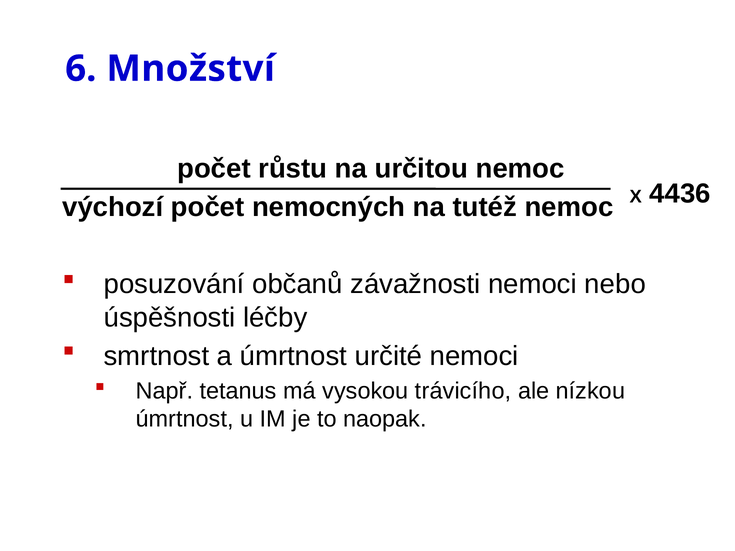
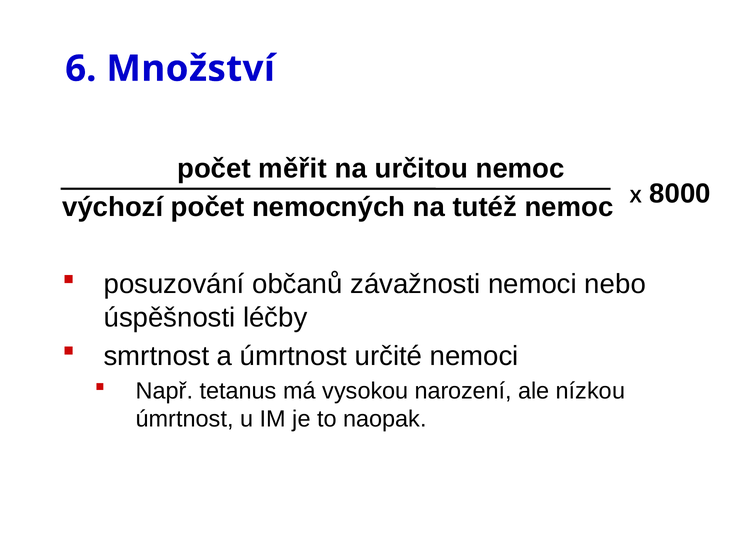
růstu: růstu -> měřit (293, 169)
4436: 4436 -> 8000 (680, 194)
trávicího: trávicího -> narození (463, 391)
